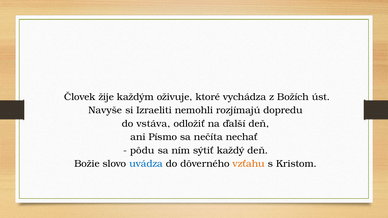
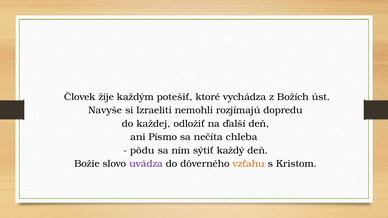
oživuje: oživuje -> potešiť (175, 97)
vstáva: vstáva -> každej (153, 124)
nechať: nechať -> chleba (242, 137)
uvádza colour: blue -> purple (146, 164)
